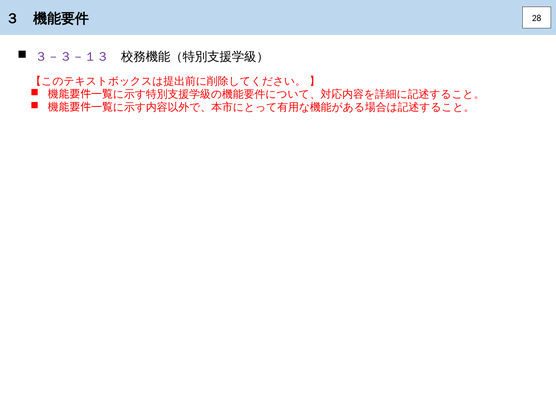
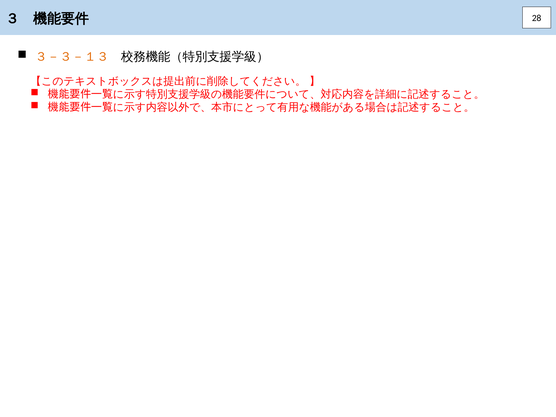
３－３－１３ colour: purple -> orange (72, 57)
